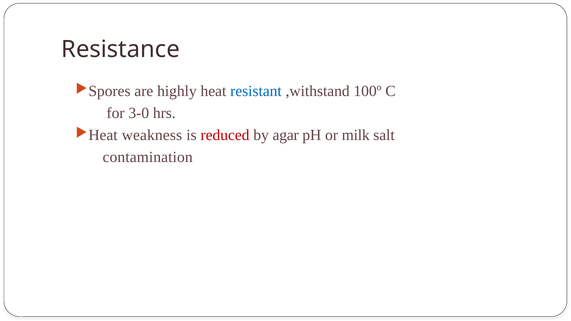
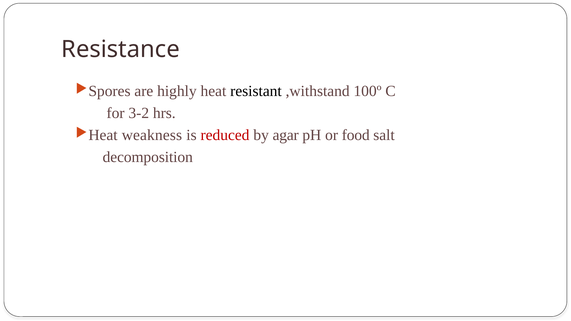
resistant colour: blue -> black (256, 91)
3-0: 3-0 -> 3-2 (139, 113)
milk: milk -> food (356, 135)
contamination: contamination -> decomposition (148, 157)
